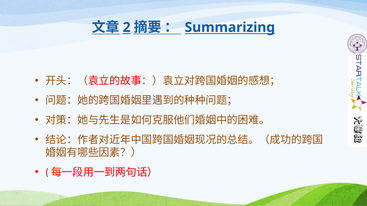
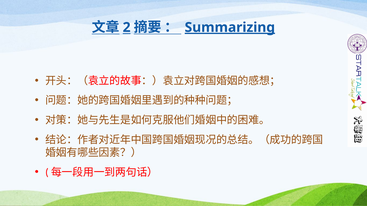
Summarizing underline: none -> present (230, 27)
